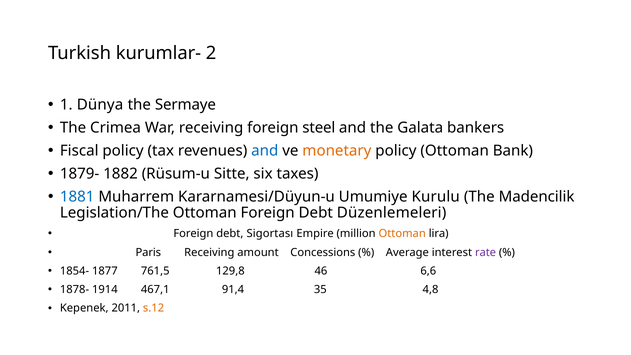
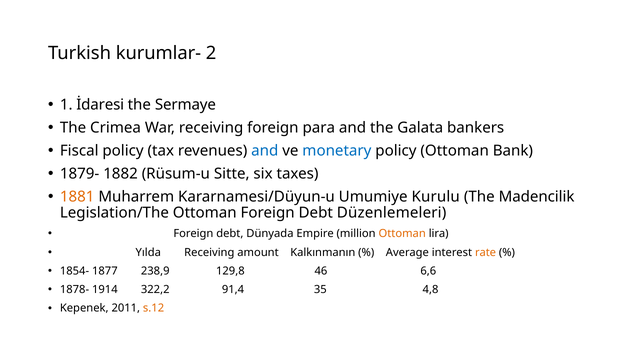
Dünya: Dünya -> İdaresi (100, 105)
steel: steel -> para (319, 128)
monetary colour: orange -> blue (337, 151)
1881 colour: blue -> orange (77, 197)
Sigortası: Sigortası -> Dünyada (270, 234)
Paris: Paris -> Yılda (148, 252)
Concessions: Concessions -> Kalkınmanın (323, 252)
rate colour: purple -> orange (486, 252)
761,5: 761,5 -> 238,9 (155, 271)
467,1: 467,1 -> 322,2 (155, 290)
